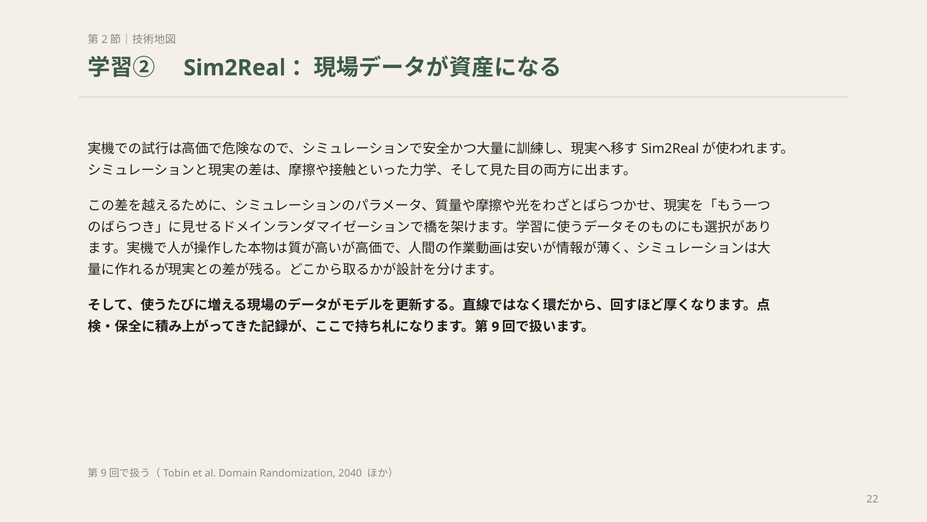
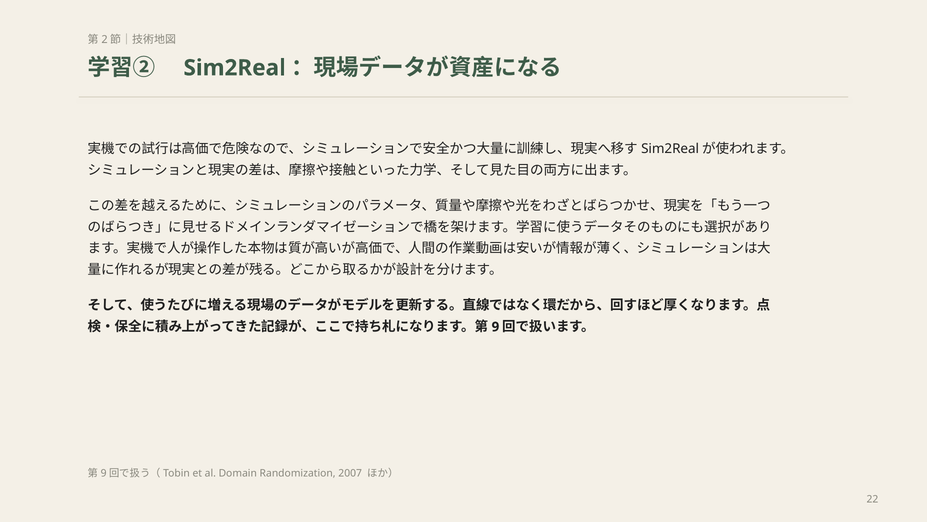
2040: 2040 -> 2007 (350, 473)
